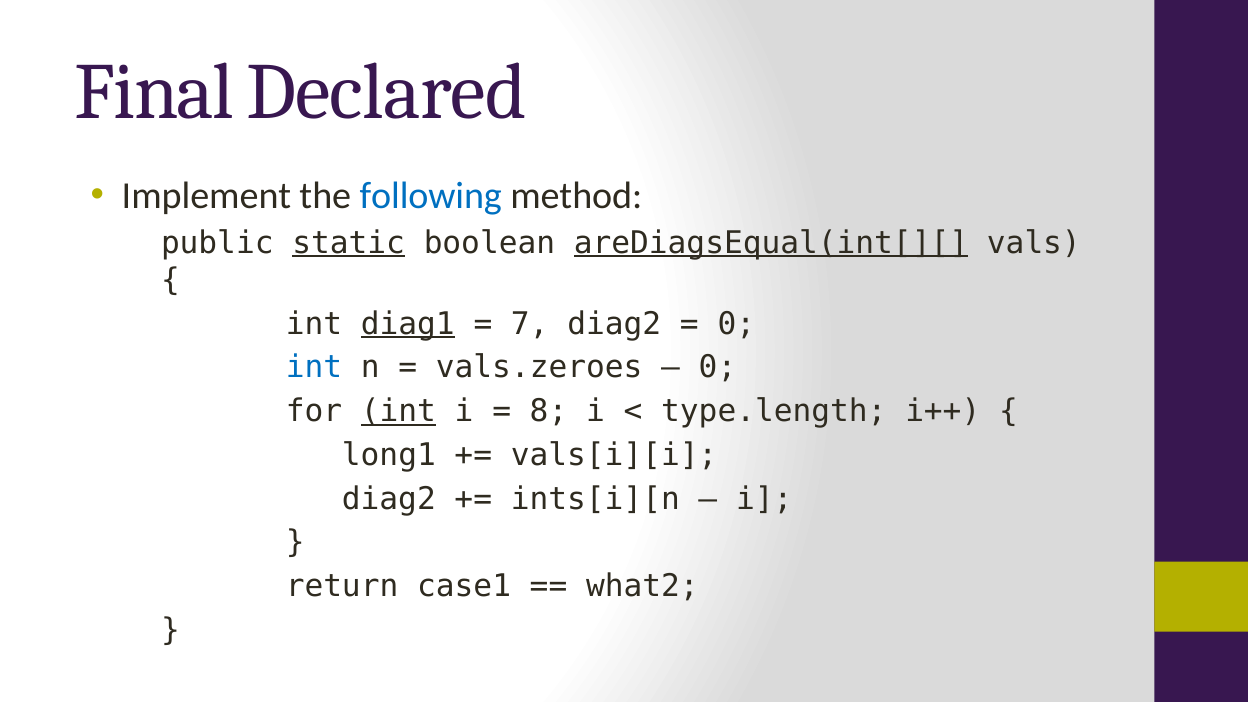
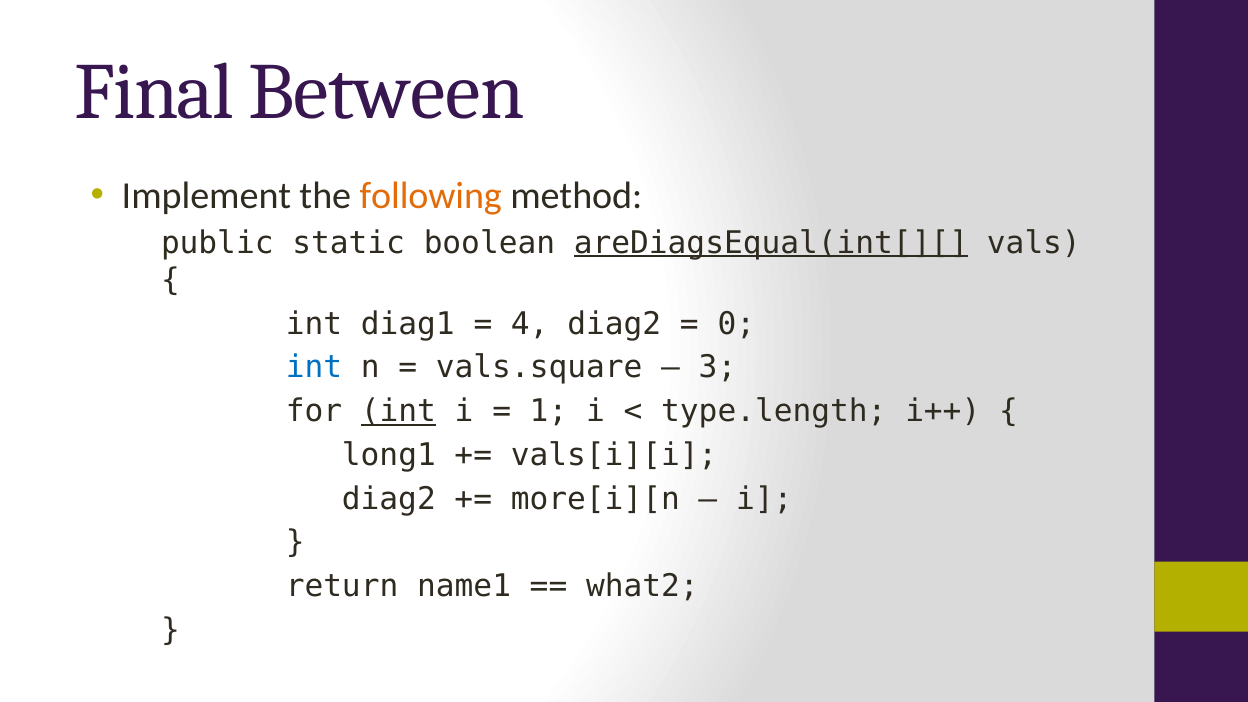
Declared: Declared -> Between (386, 92)
following colour: blue -> orange (431, 196)
static underline: present -> none (349, 243)
diag1 underline: present -> none (408, 324)
7: 7 -> 4 (530, 324)
vals.zeroes: vals.zeroes -> vals.square (539, 368)
0: 0 -> 3 (717, 368)
8: 8 -> 1 (549, 411)
ints[i][n: ints[i][n -> more[i][n (595, 499)
case1: case1 -> name1 (464, 586)
